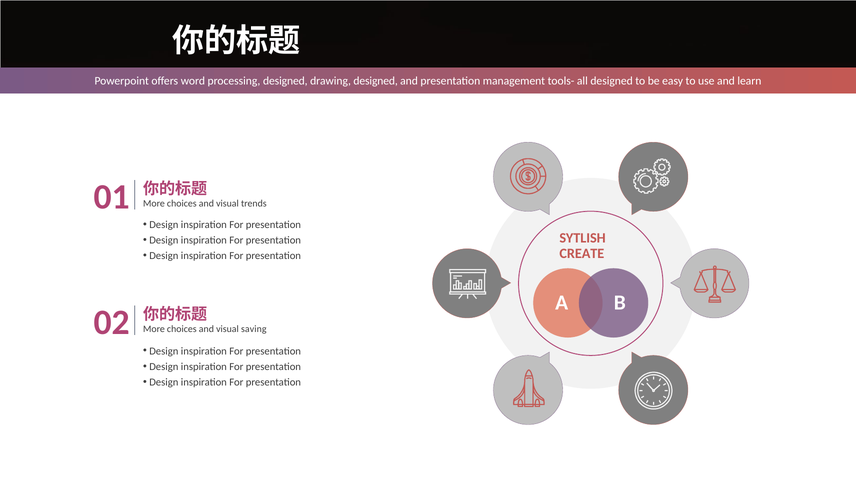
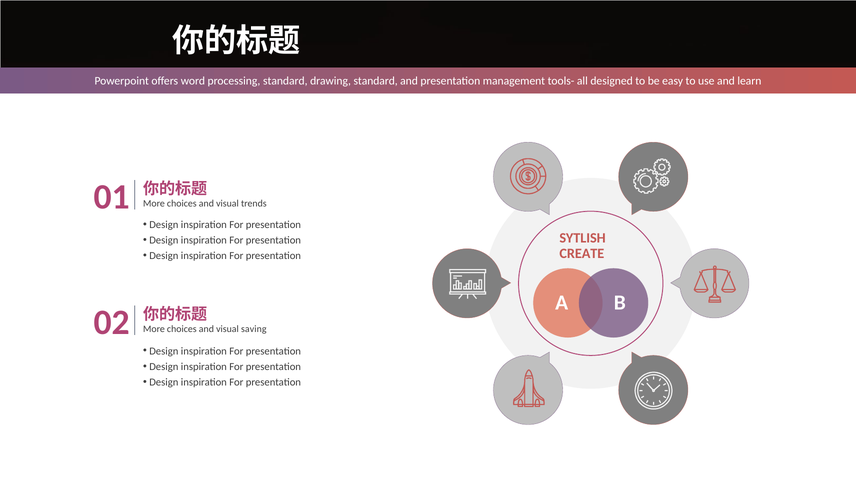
processing designed: designed -> standard (285, 81)
drawing designed: designed -> standard (376, 81)
